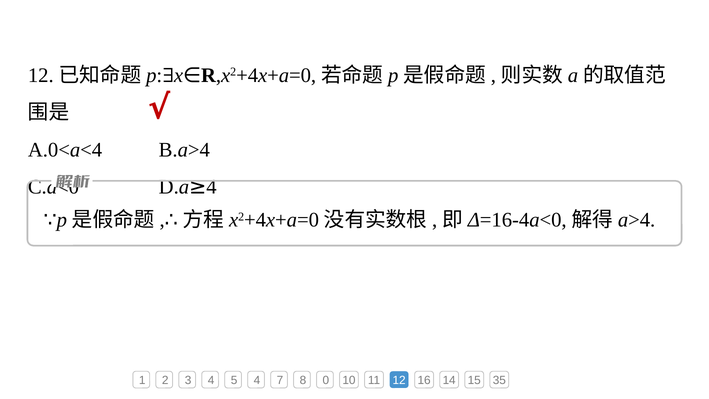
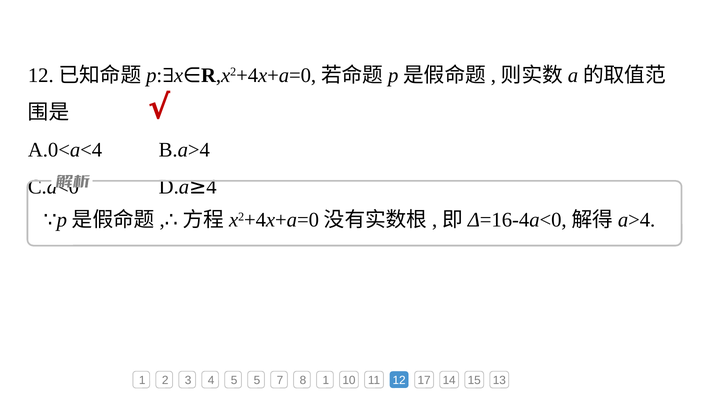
5 4: 4 -> 5 (257, 380)
8 0: 0 -> 1 (326, 380)
16: 16 -> 17 (424, 380)
35: 35 -> 13 (499, 380)
